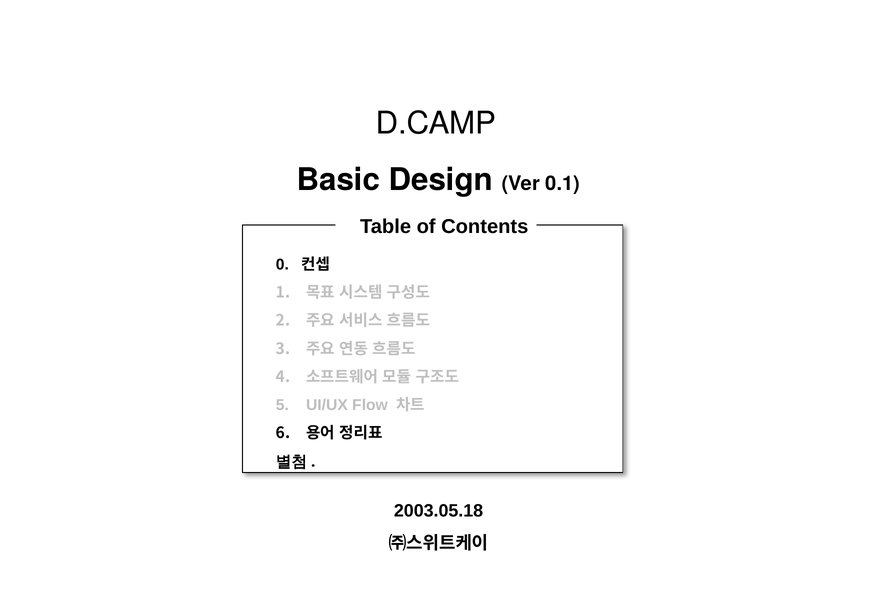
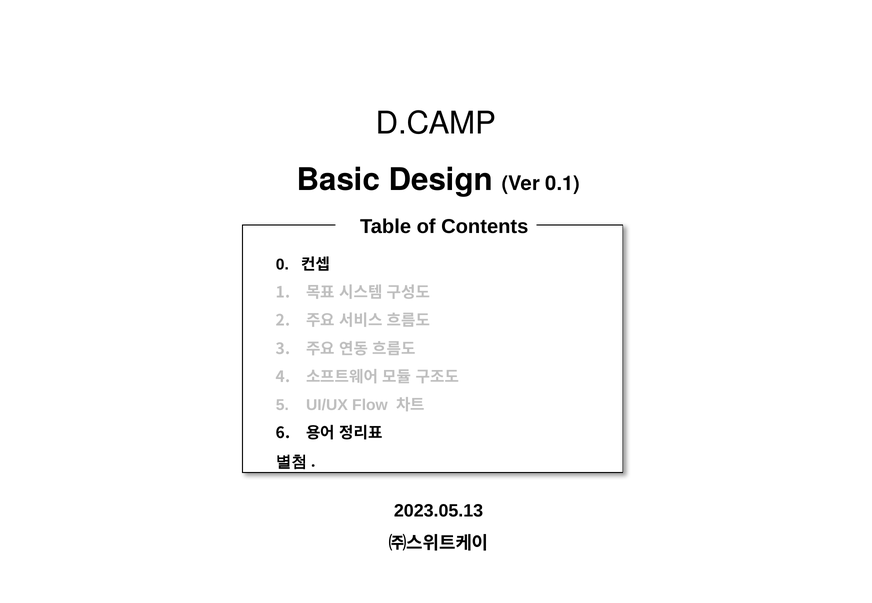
2003.05.18: 2003.05.18 -> 2023.05.13 (439, 512)
